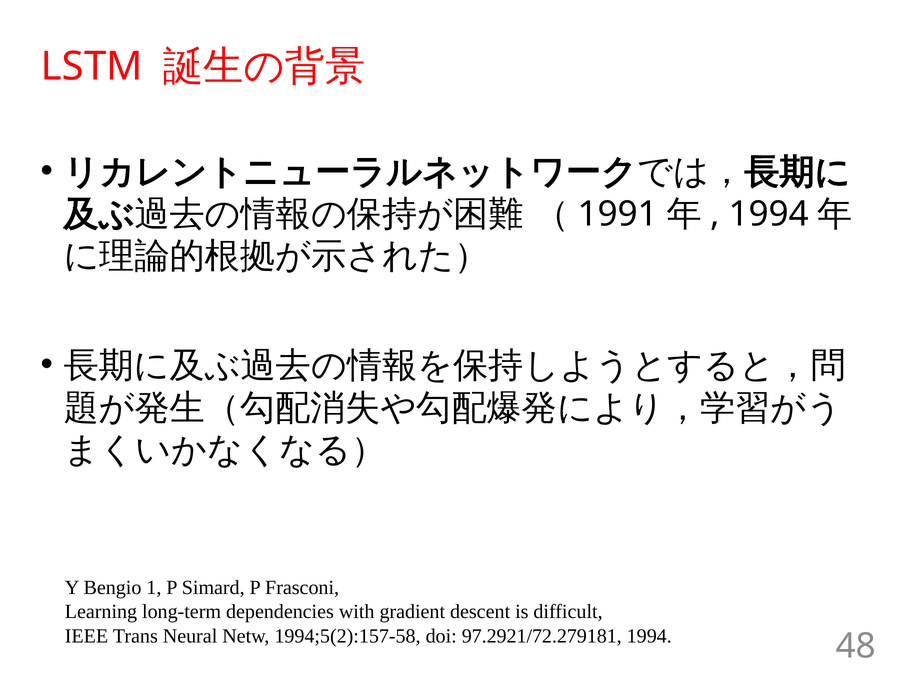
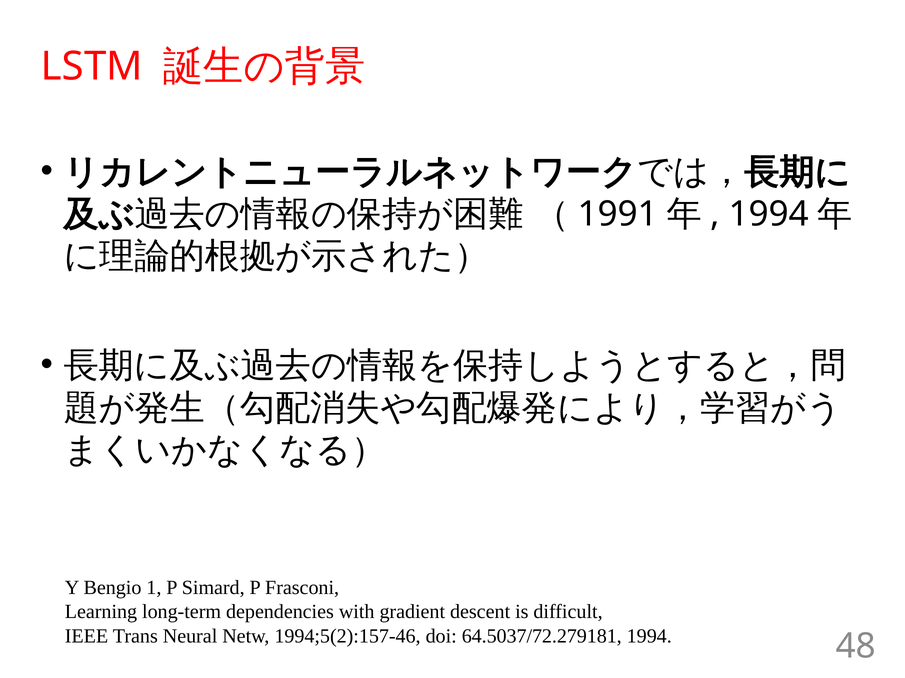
1994;5(2):157-58: 1994;5(2):157-58 -> 1994;5(2):157-46 (348, 637)
97.2921/72.279181: 97.2921/72.279181 -> 64.5037/72.279181 (542, 637)
